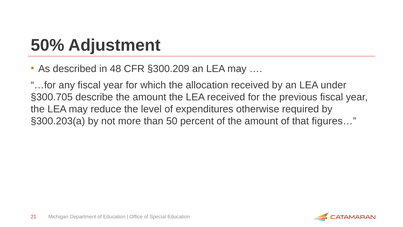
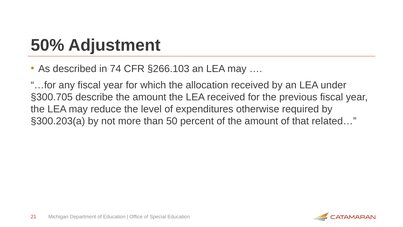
48: 48 -> 74 (116, 69)
§300.209: §300.209 -> §266.103 (168, 69)
figures…: figures… -> related… (334, 121)
